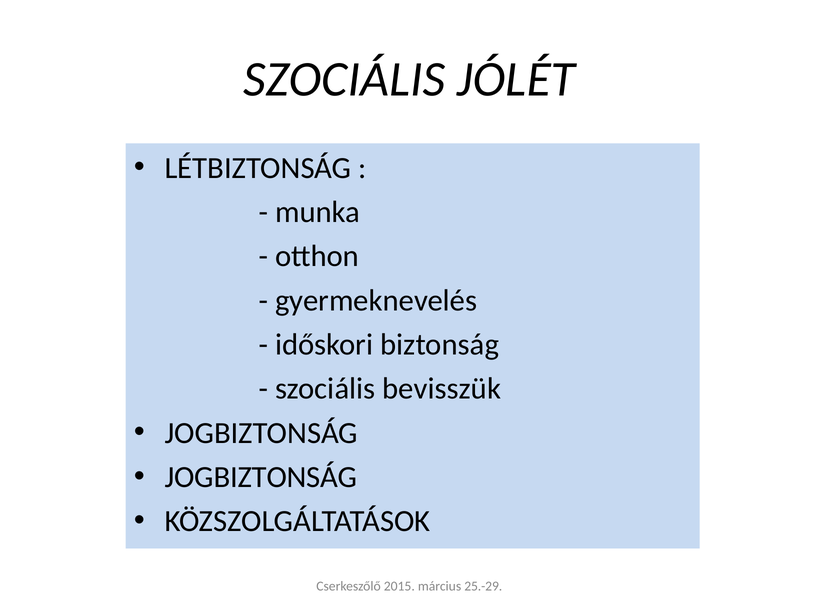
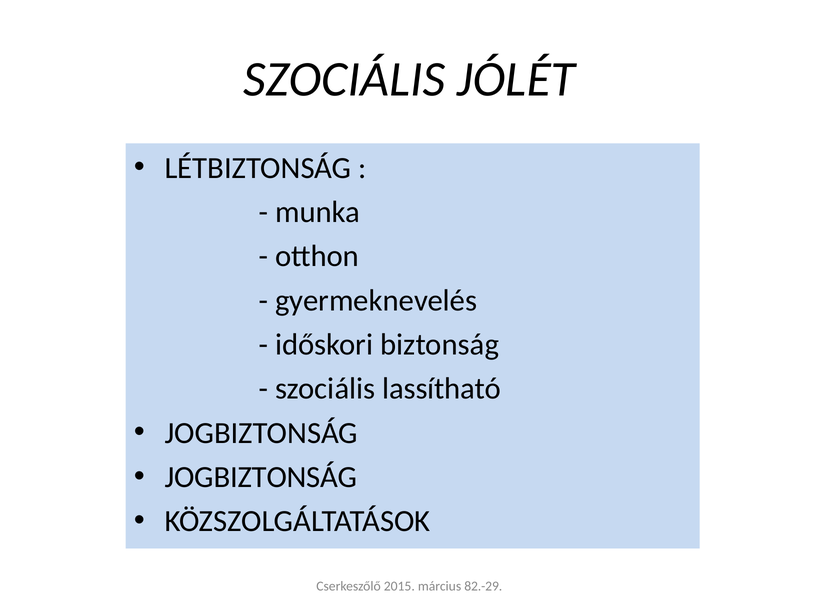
bevisszük: bevisszük -> lassítható (442, 389)
25.-29: 25.-29 -> 82.-29 (483, 586)
